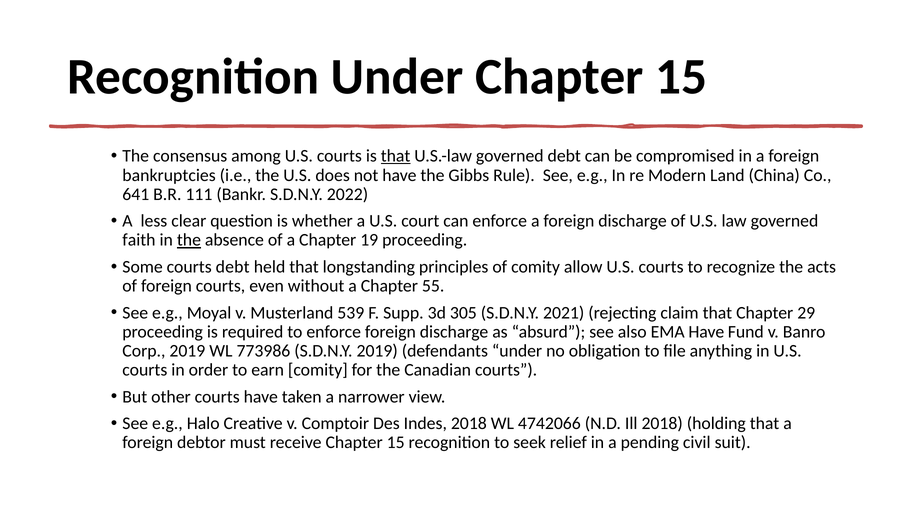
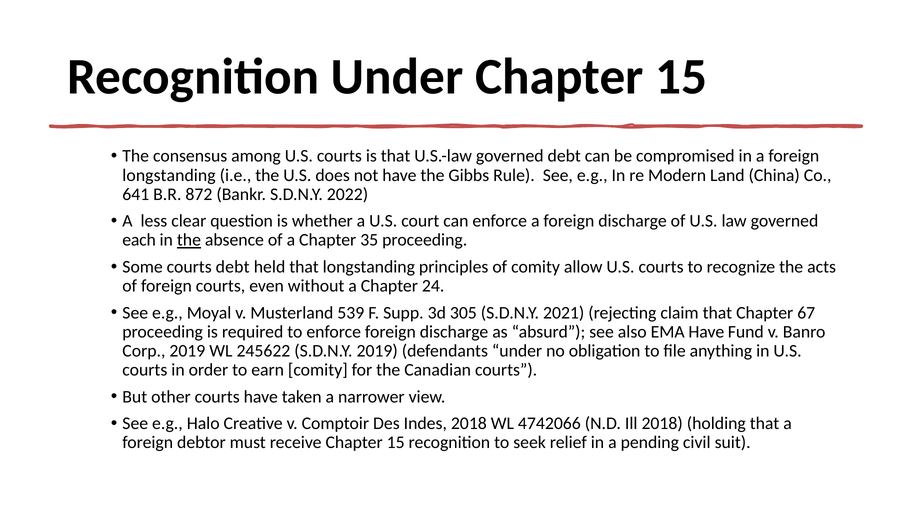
that underline: present -> none (396, 156)
bankruptcies: bankruptcies -> longstanding (169, 175)
111: 111 -> 872 (199, 194)
faith: faith -> each (139, 240)
19: 19 -> 35 (369, 240)
55: 55 -> 24 (433, 286)
29: 29 -> 67 (806, 313)
773986: 773986 -> 245622 (263, 351)
